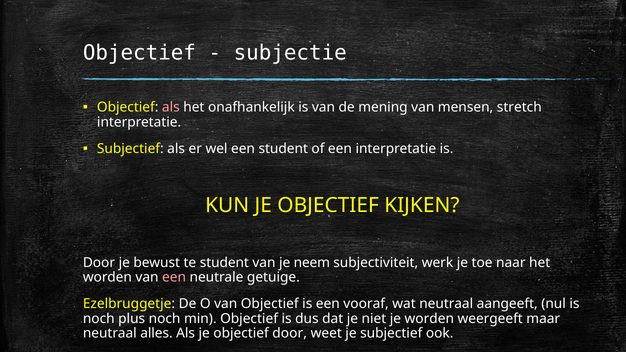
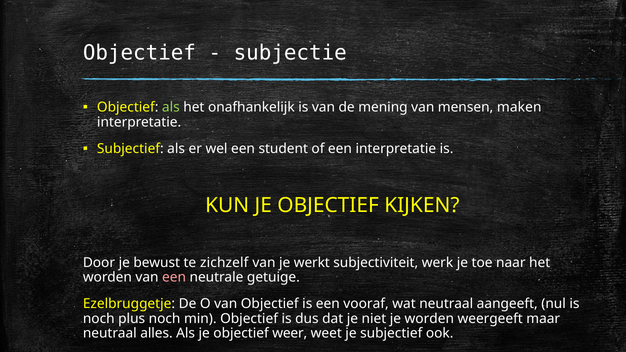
als colour: pink -> light green (171, 108)
stretch: stretch -> maken (519, 108)
te student: student -> zichzelf (224, 263)
neem: neem -> werkt (312, 263)
objectief door: door -> weer (290, 334)
